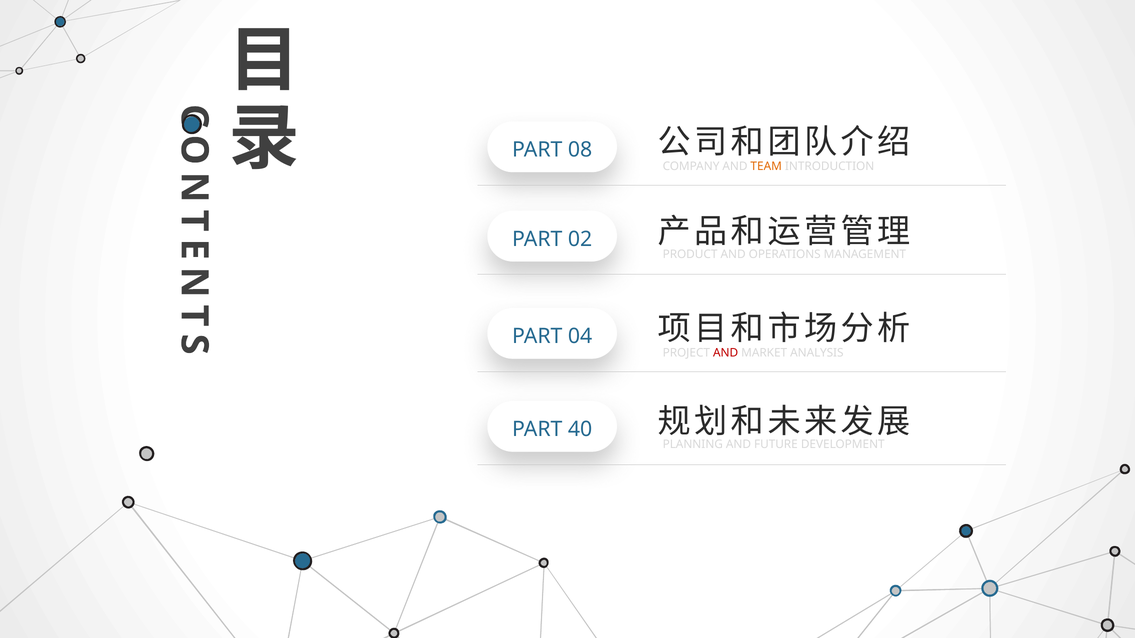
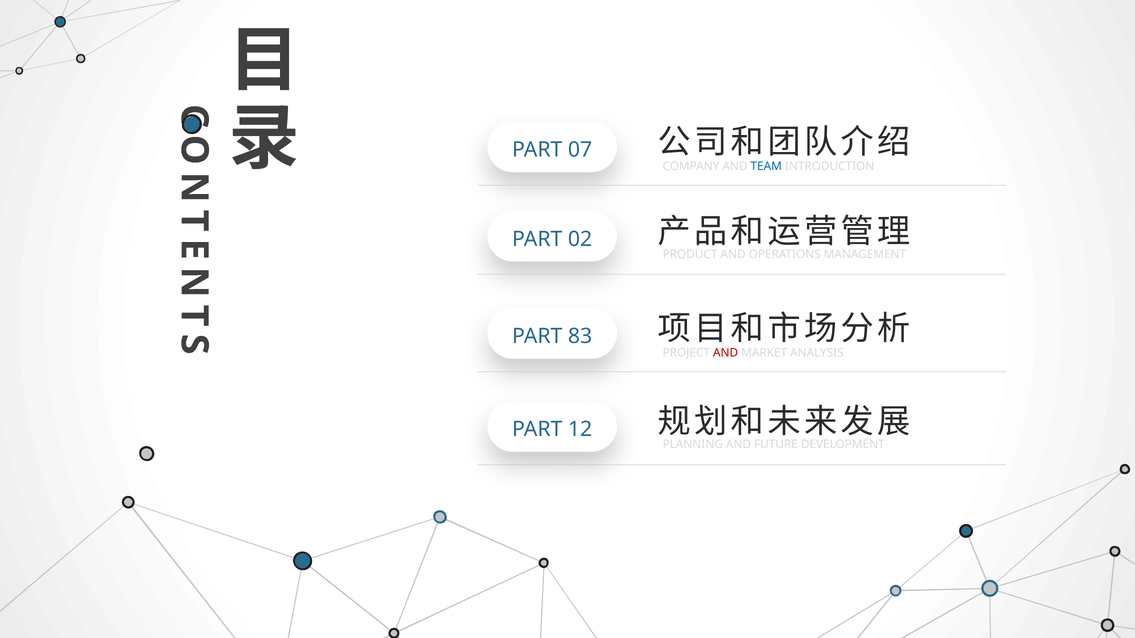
08: 08 -> 07 (580, 150)
TEAM colour: orange -> blue (766, 166)
04: 04 -> 83 (580, 337)
40: 40 -> 12 (580, 430)
